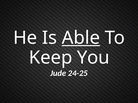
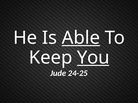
You underline: none -> present (93, 58)
